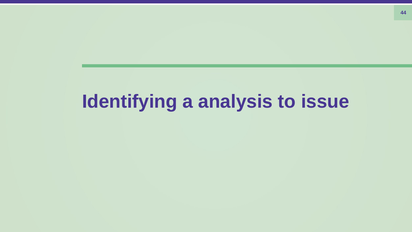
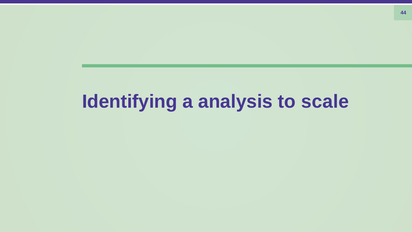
issue: issue -> scale (325, 101)
